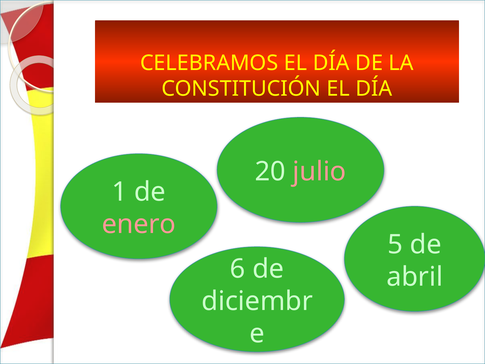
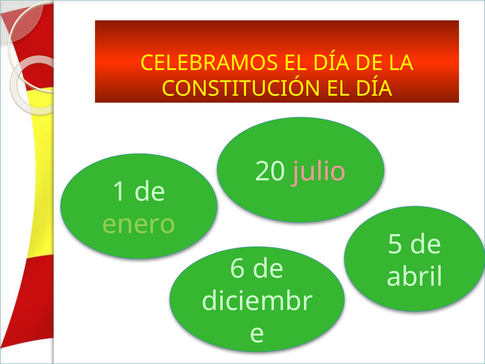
enero colour: pink -> light green (139, 224)
